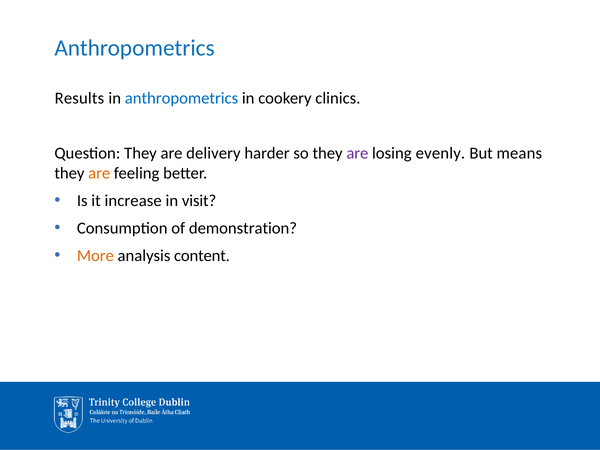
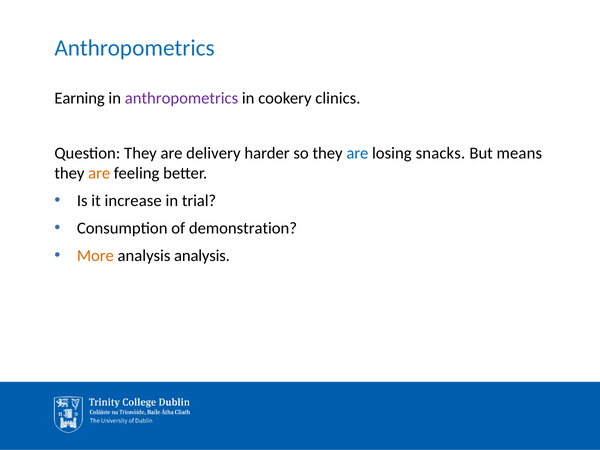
Results: Results -> Earning (80, 98)
anthropometrics colour: blue -> purple (181, 98)
are colour: purple -> blue (357, 153)
evenly: evenly -> snacks (440, 153)
visit: visit -> trial (199, 201)
analysis content: content -> analysis (202, 256)
